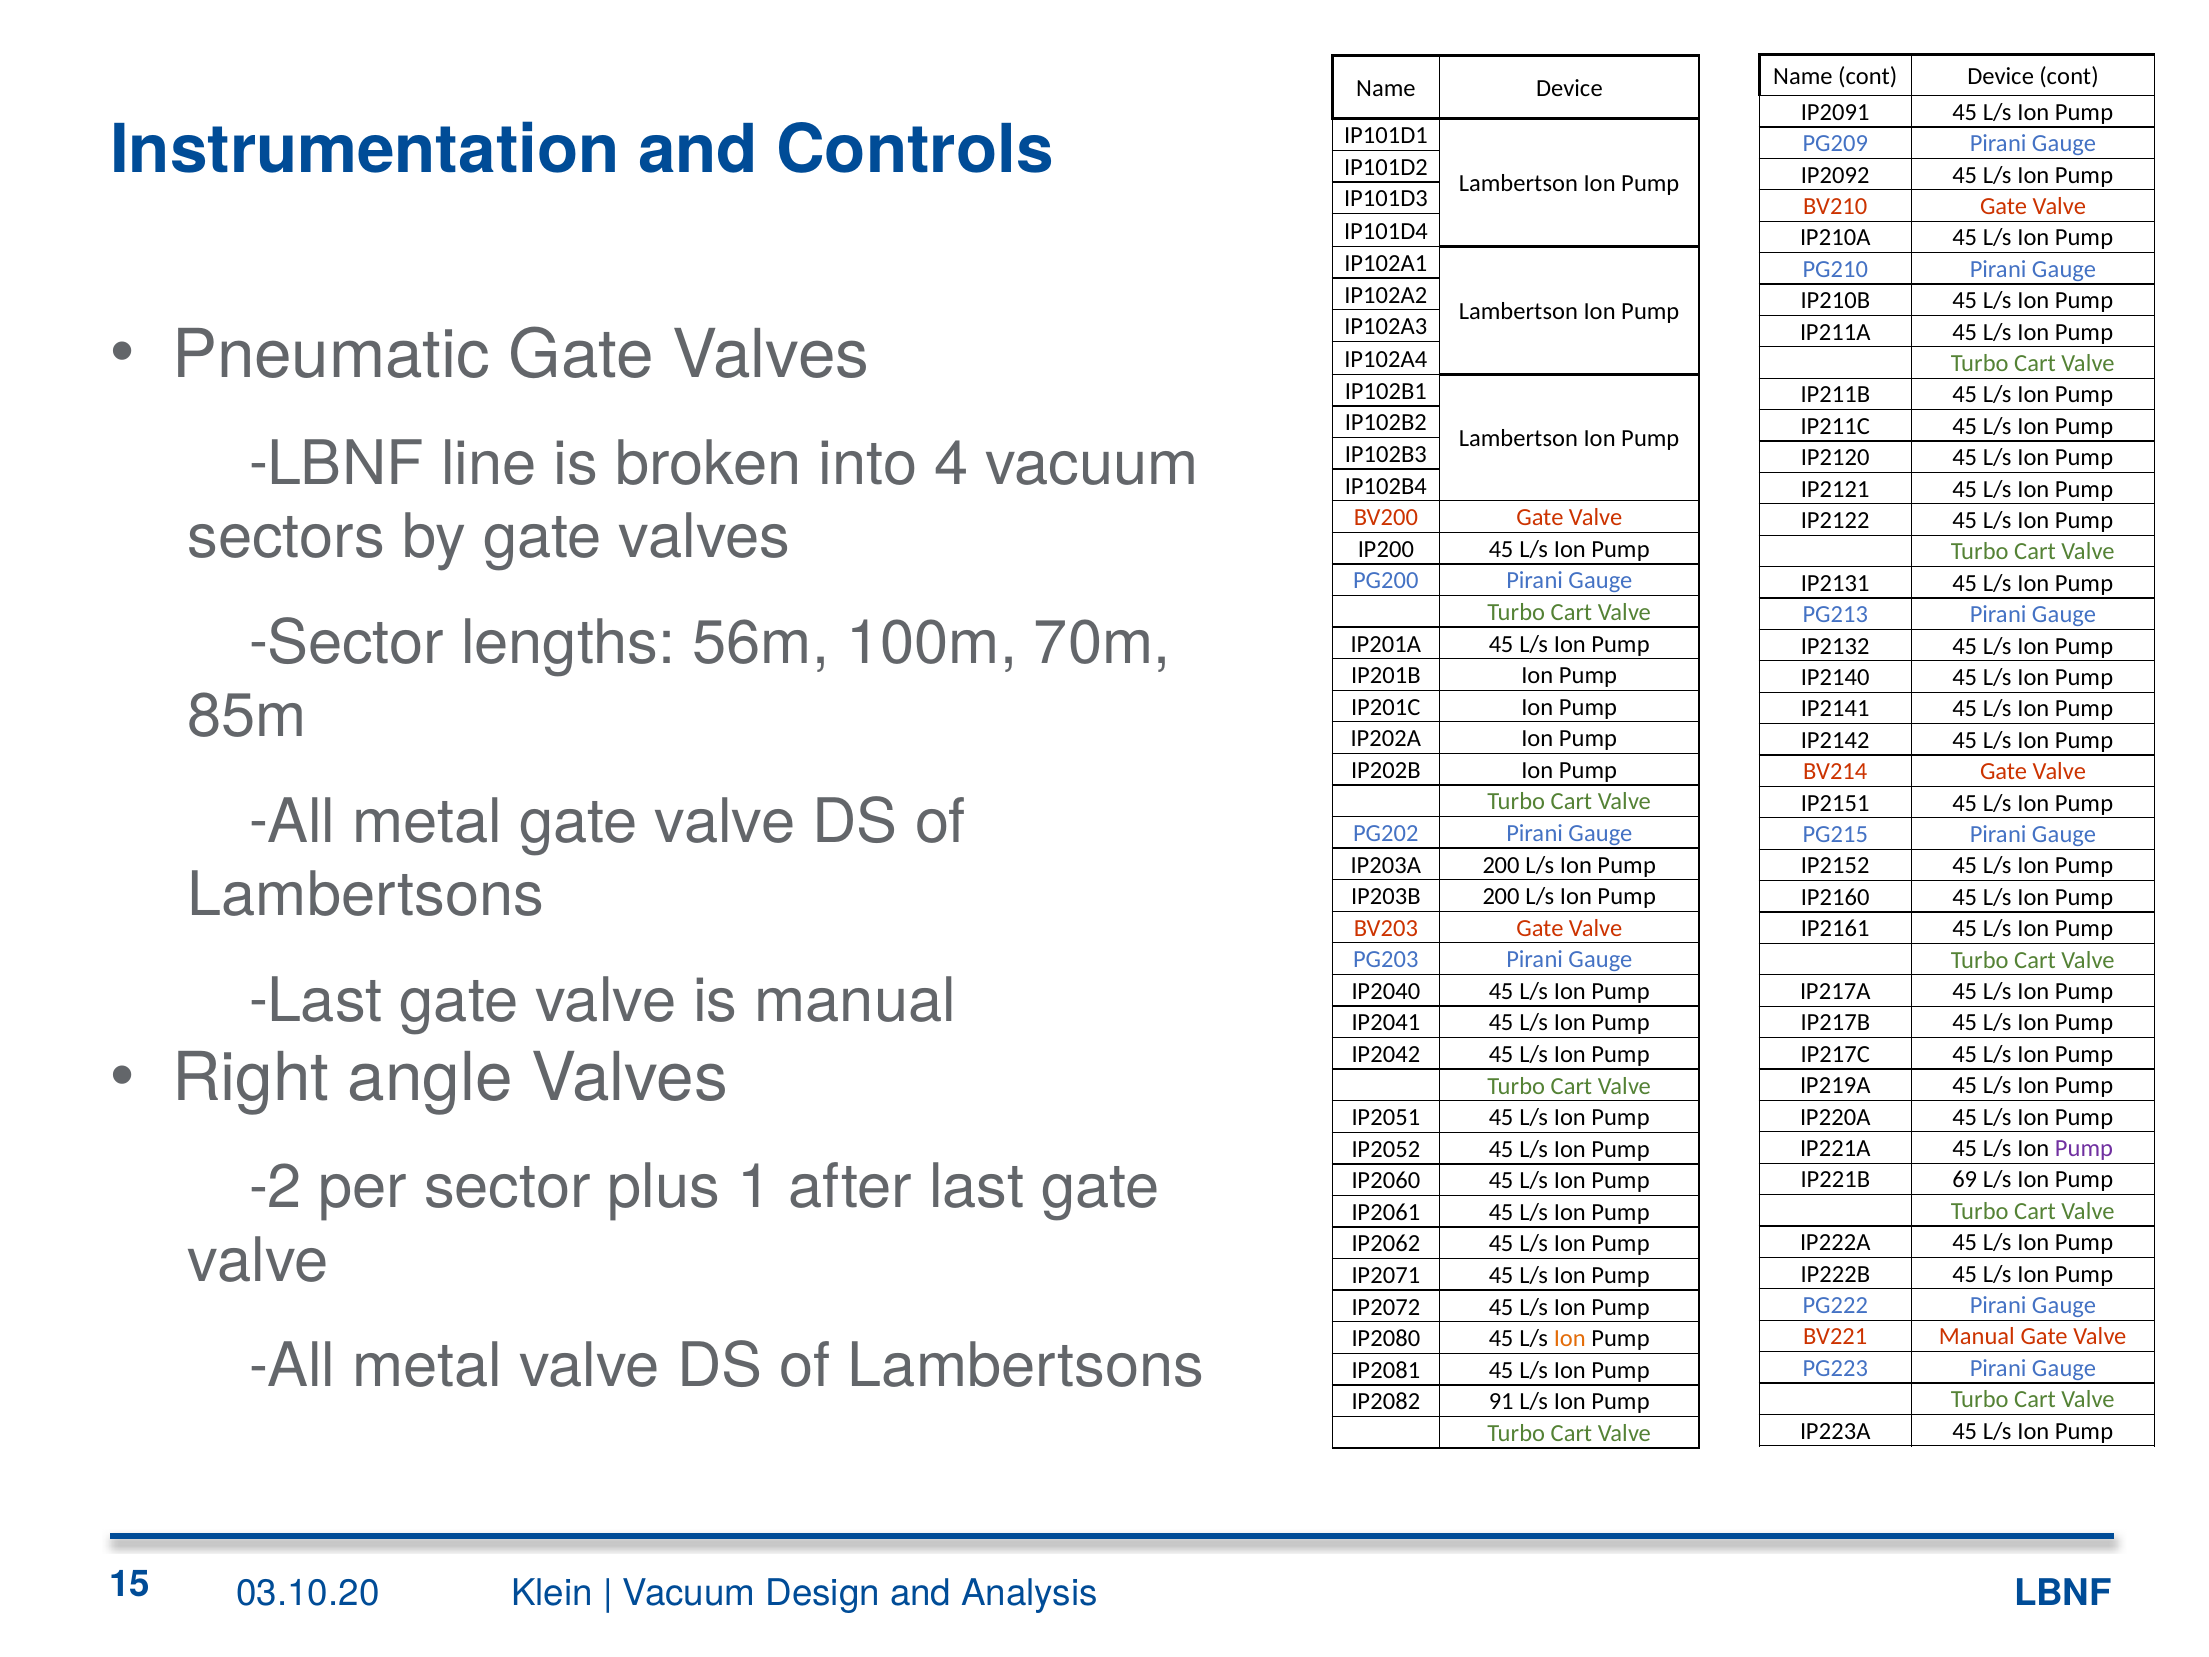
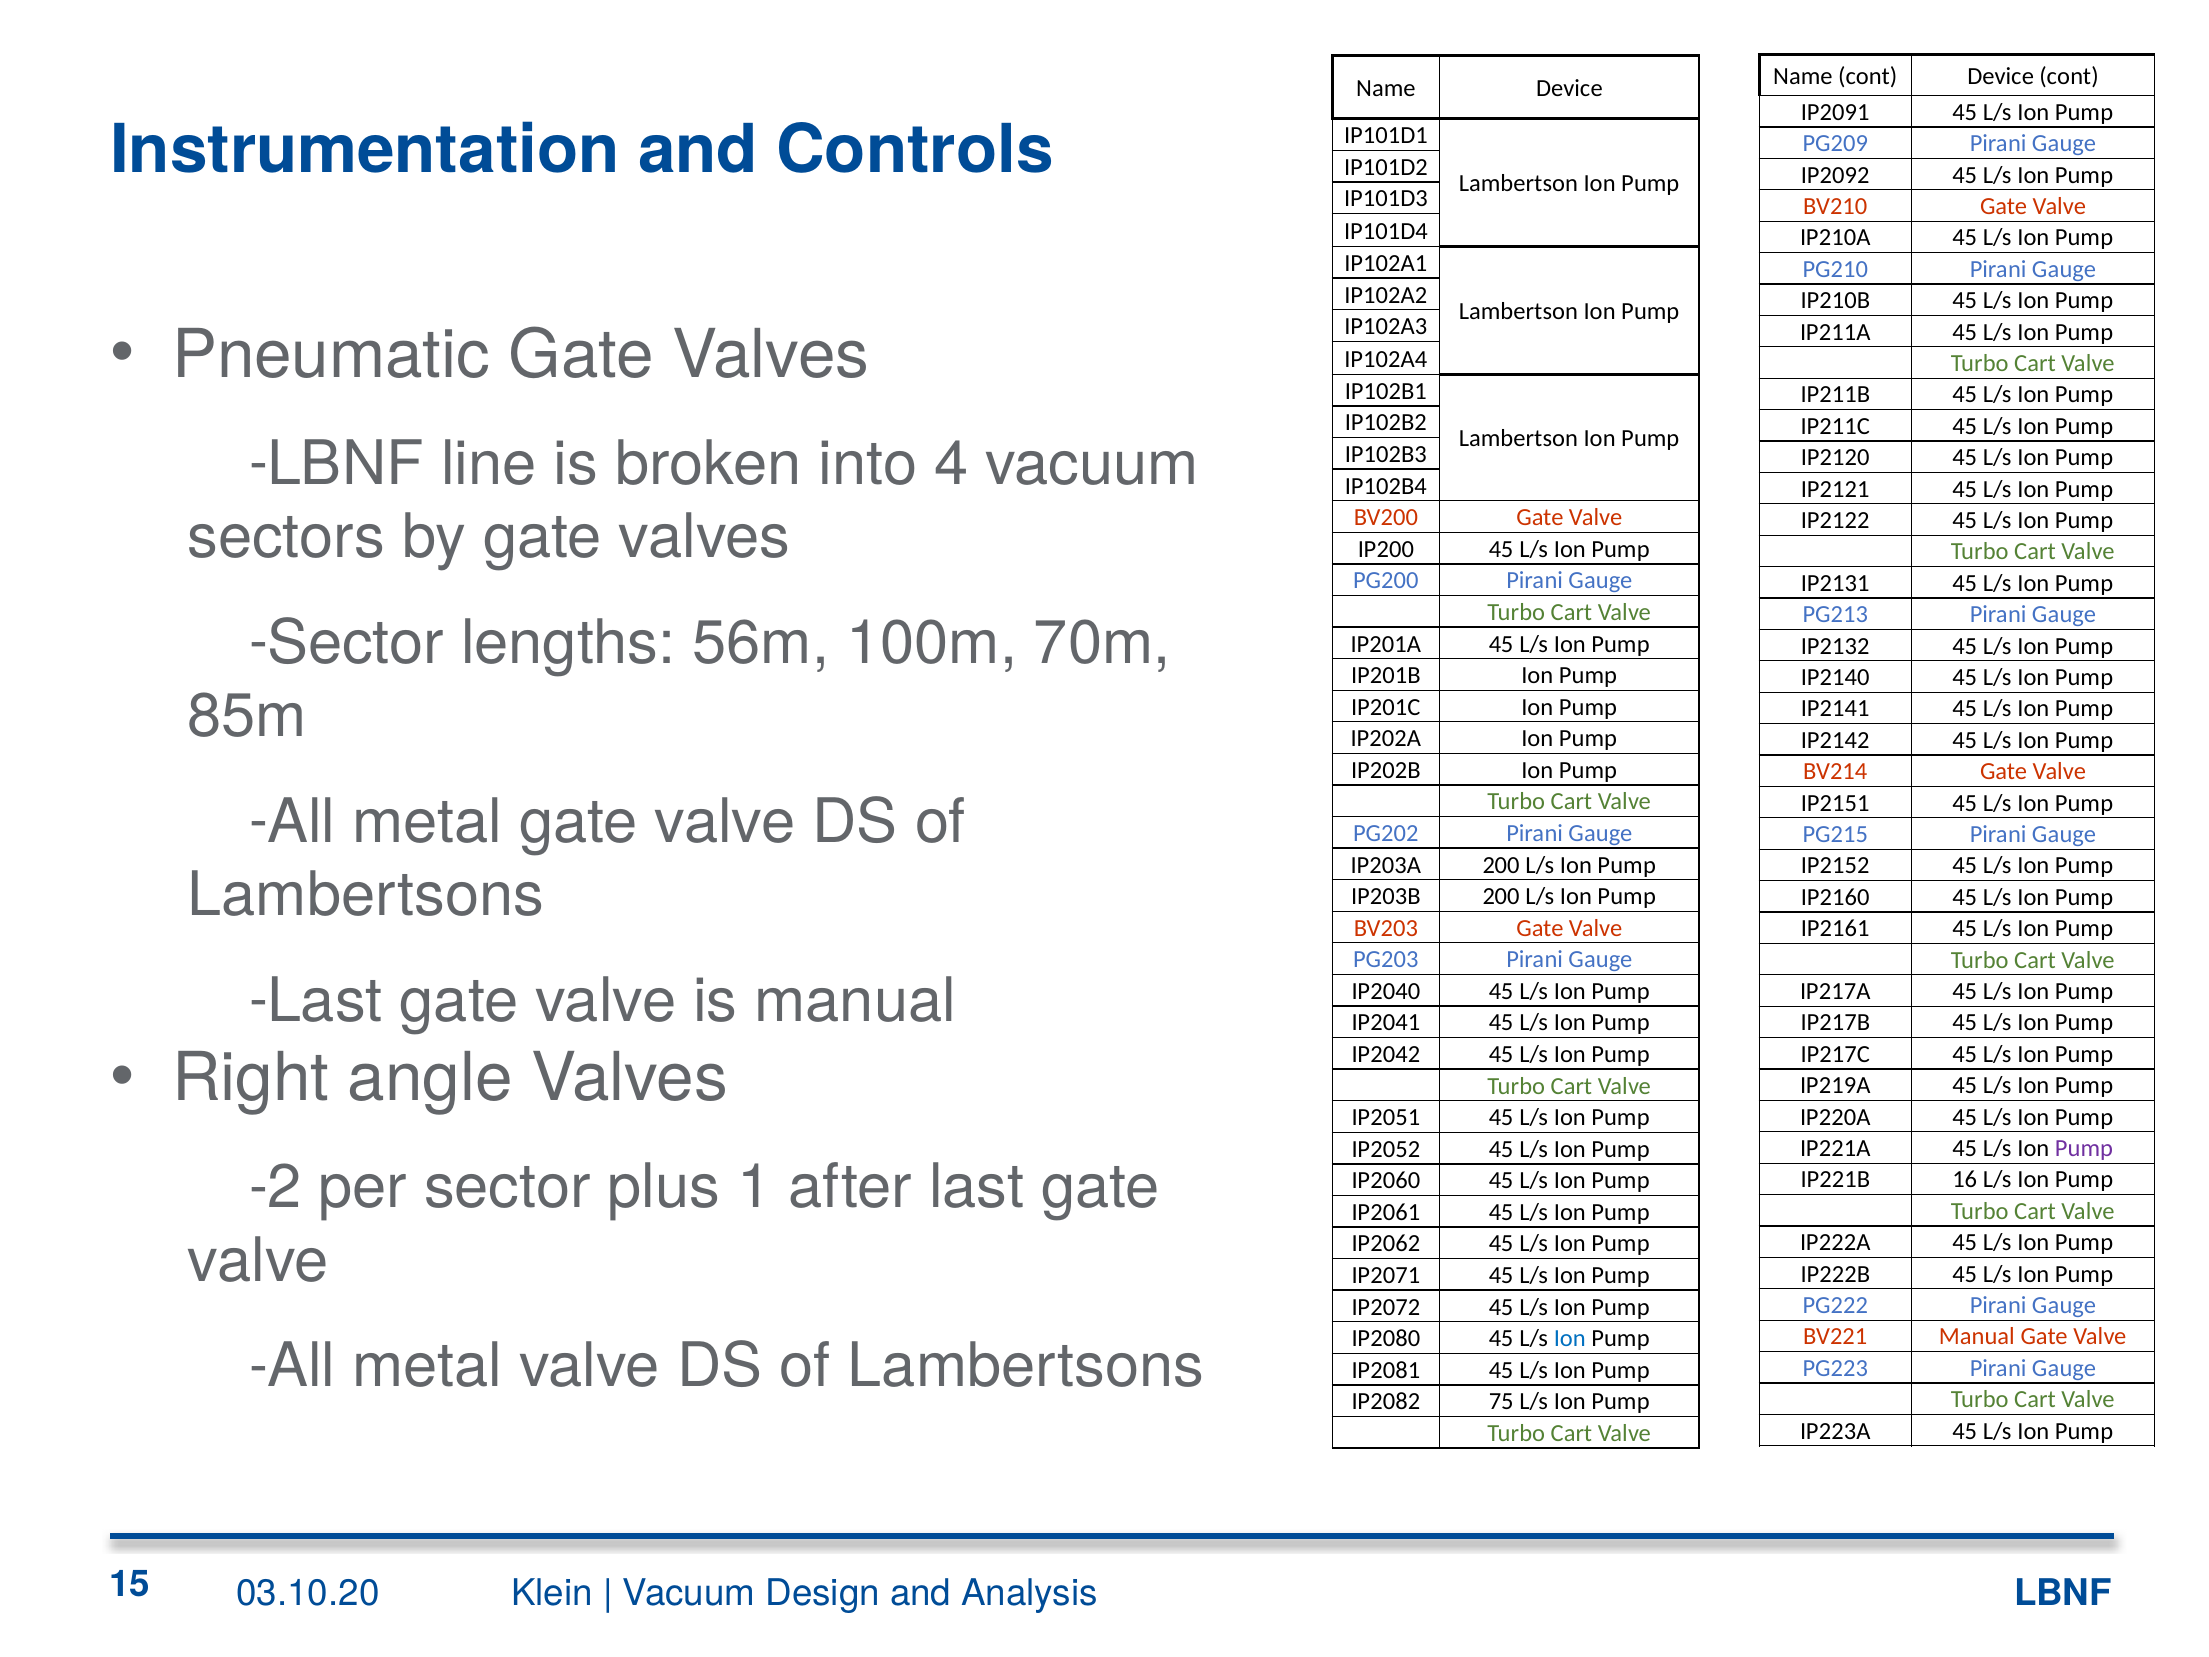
69: 69 -> 16 (1965, 1180)
Ion colour: orange -> blue (1570, 1338)
91: 91 -> 75 (1501, 1401)
